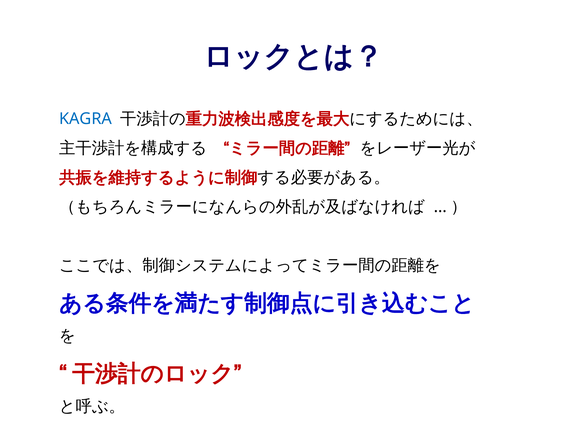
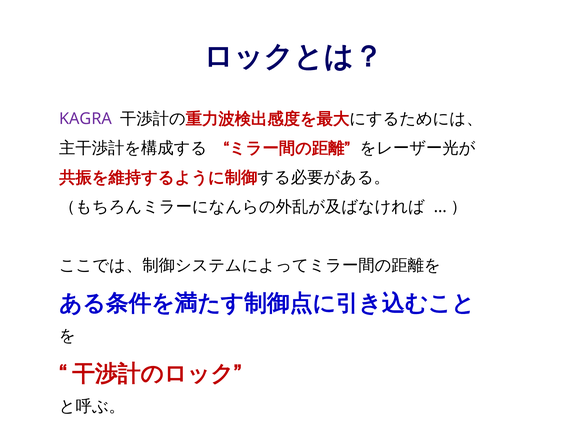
KAGRA colour: blue -> purple (86, 119)
